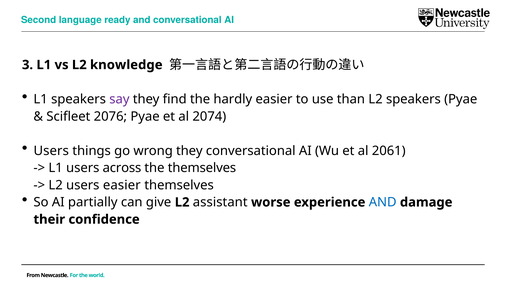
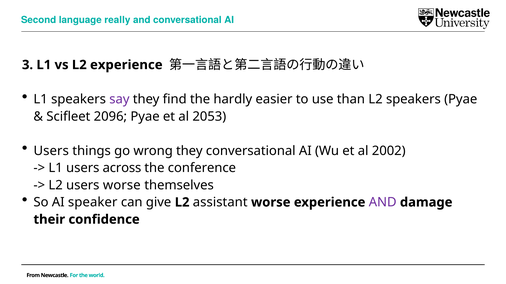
ready: ready -> really (117, 20)
L2 knowledge: knowledge -> experience (126, 65)
2076: 2076 -> 2096 (110, 117)
2074: 2074 -> 2053 (209, 117)
2061: 2061 -> 2002 (389, 151)
the themselves: themselves -> conference (202, 168)
users easier: easier -> worse (122, 185)
partially: partially -> speaker (93, 203)
AND colour: blue -> purple (383, 203)
